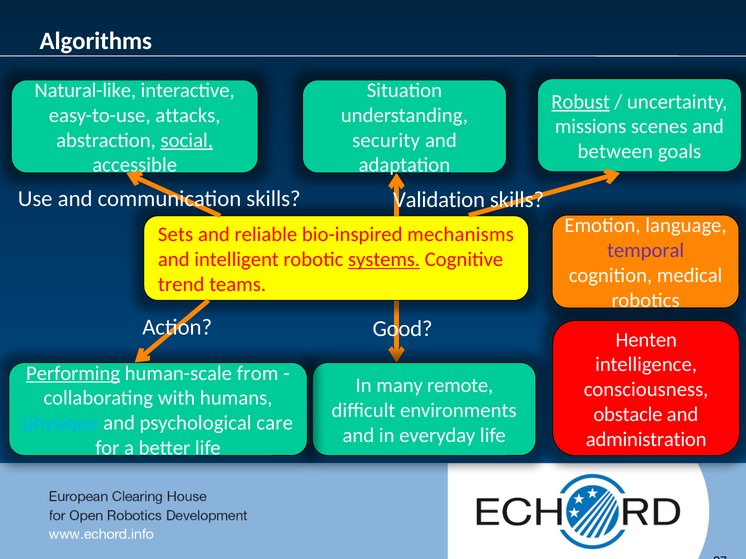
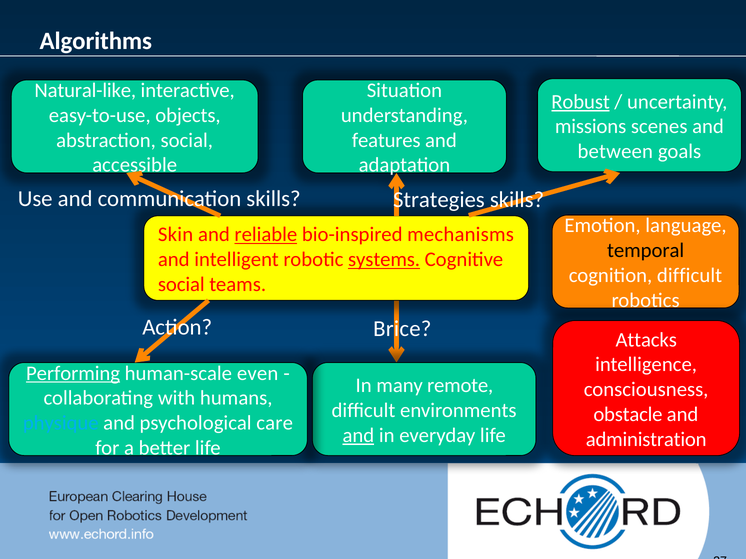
attacks: attacks -> objects (188, 116)
social underline: present -> none (187, 140)
security: security -> features (386, 140)
Validation: Validation -> Strategies (439, 200)
Sets: Sets -> Skin (176, 235)
reliable underline: none -> present (266, 235)
temporal colour: purple -> black (646, 251)
cognition medical: medical -> difficult (690, 276)
trend: trend -> social (181, 285)
Good: Good -> Brice (402, 329)
Henten: Henten -> Attacks (646, 340)
from: from -> even (258, 374)
and underline: none -> present (358, 436)
